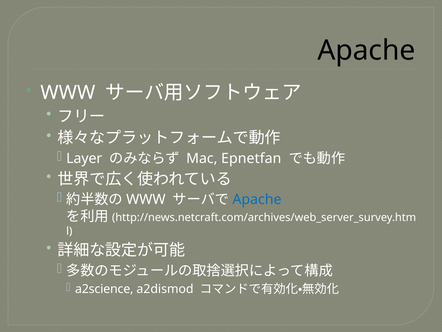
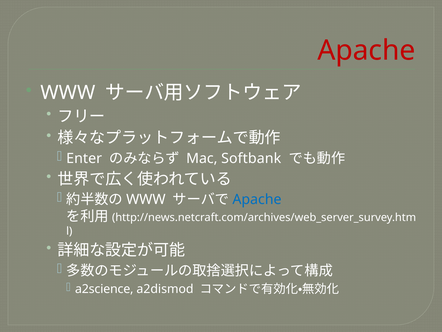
Apache colour: black -> red (366, 50)
Layer: Layer -> Enter (84, 158)
Epnetfan: Epnetfan -> Softbank (251, 158)
